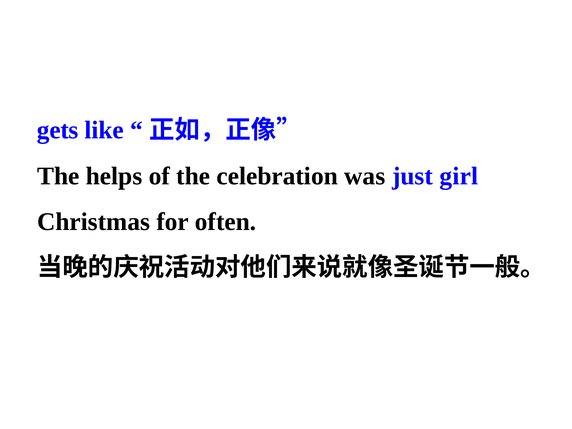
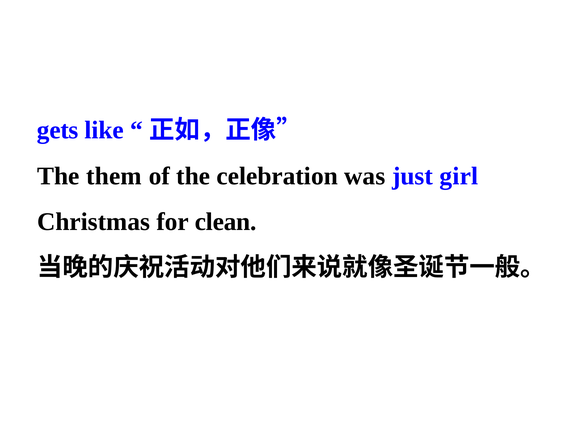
helps: helps -> them (114, 176)
often: often -> clean (226, 222)
